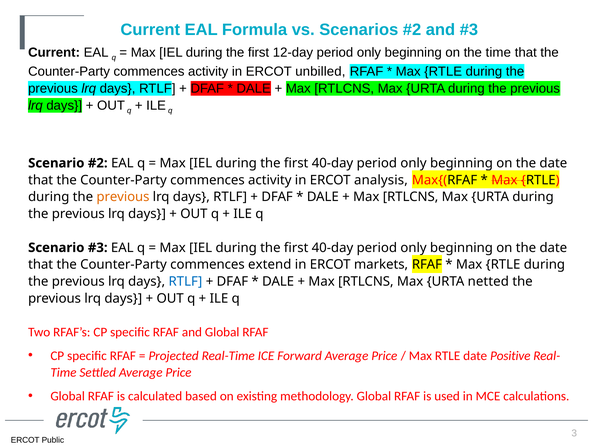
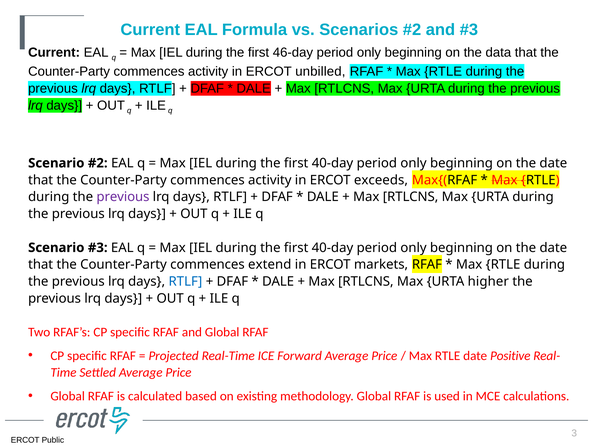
12-day: 12-day -> 46-day (293, 53)
the time: time -> data (498, 53)
analysis: analysis -> exceeds (381, 180)
previous colour: orange -> purple (123, 197)
netted: netted -> higher (488, 282)
